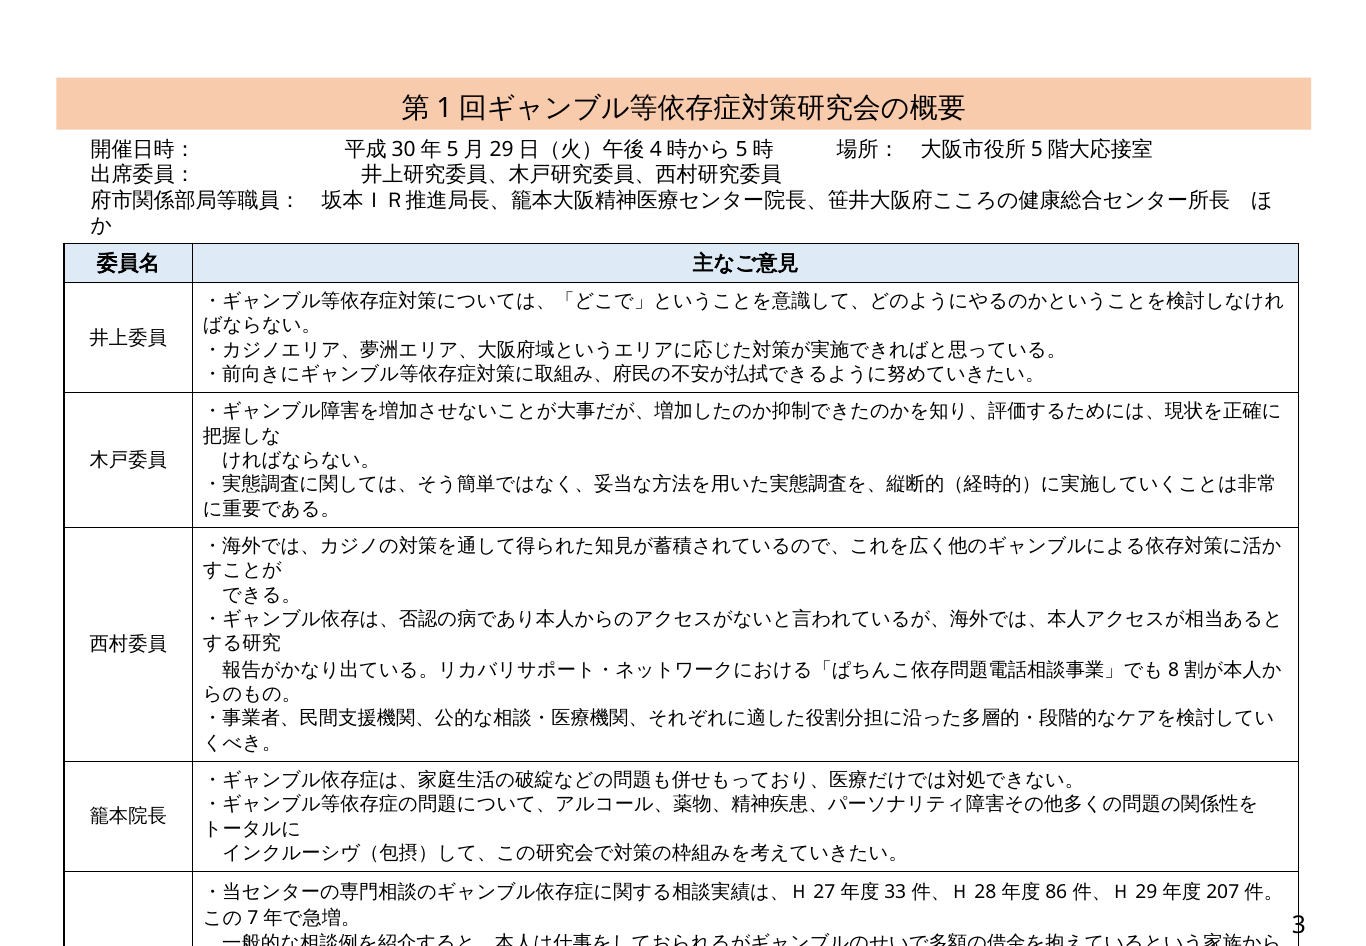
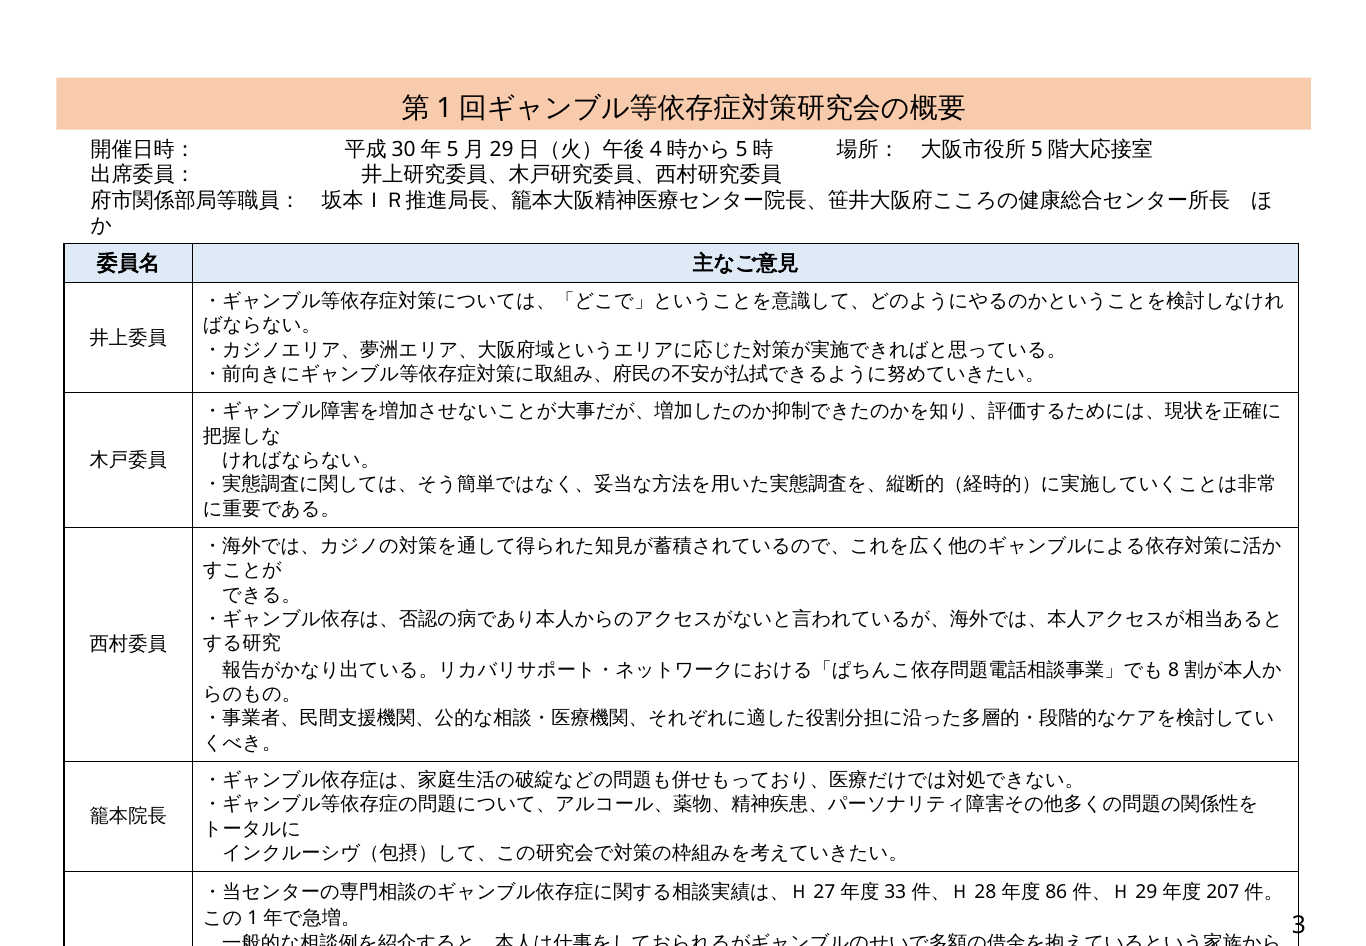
7: 7 -> 1 (253, 918)
